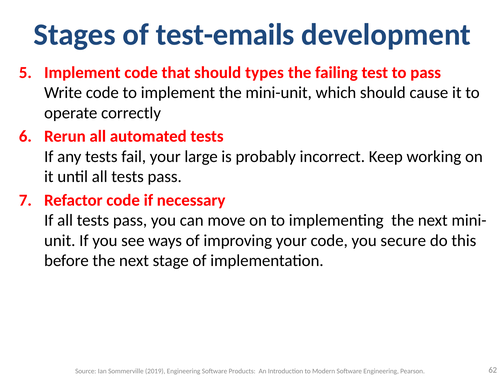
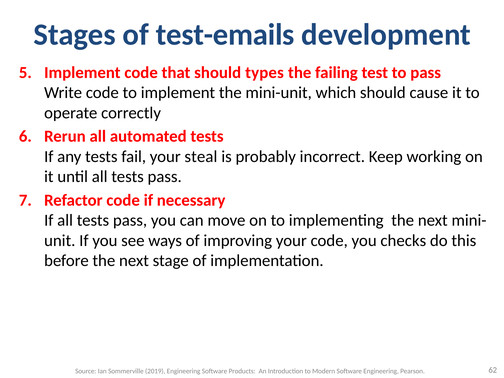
large: large -> steal (201, 157)
secure: secure -> checks (403, 241)
